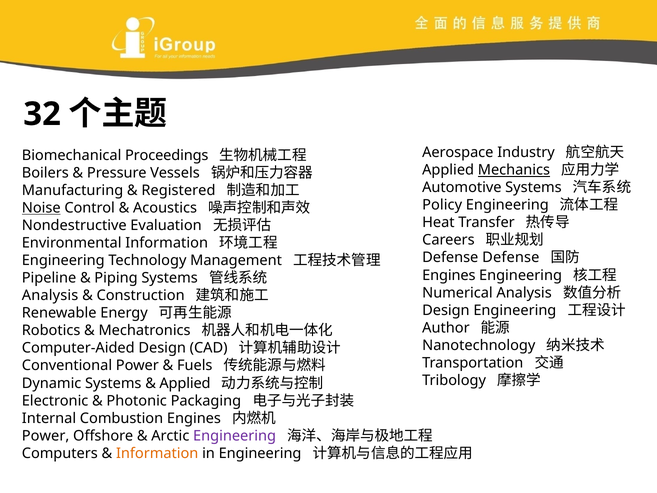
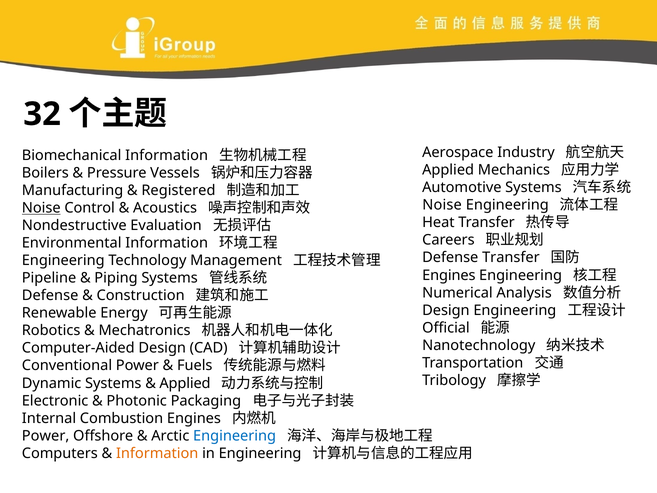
Biomechanical Proceedings: Proceedings -> Information (167, 155)
Mechanics underline: present -> none (514, 170)
Policy: Policy -> Noise (442, 205)
Defense Defense: Defense -> Transfer (511, 258)
Analysis: Analysis -> Defense (50, 295)
Author: Author -> Official (446, 328)
Engineering colour: purple -> blue (235, 436)
